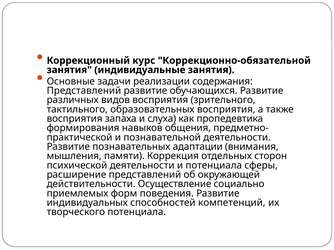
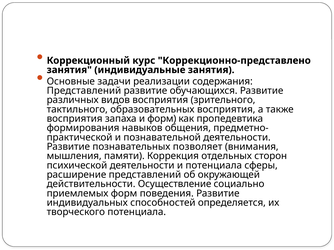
Коррекционно-обязательной: Коррекционно-обязательной -> Коррекционно-представлено (234, 61)
и слуха: слуха -> форм (162, 119)
адаптации: адаптации -> позволяет (198, 147)
компетенций: компетенций -> определяется (232, 203)
